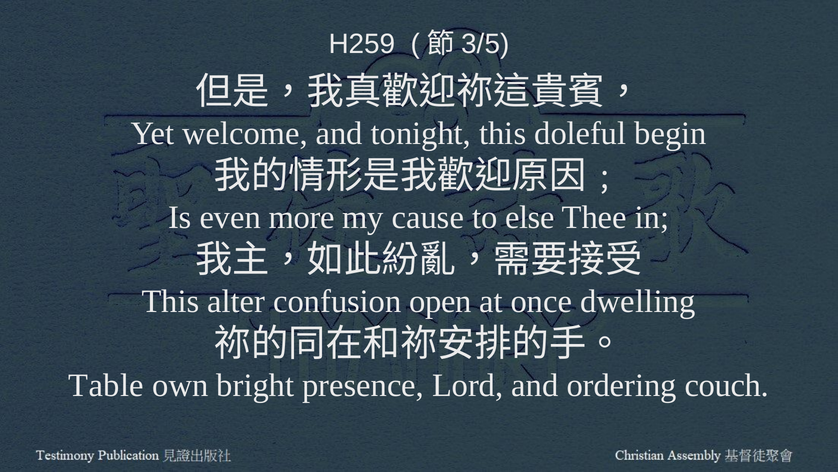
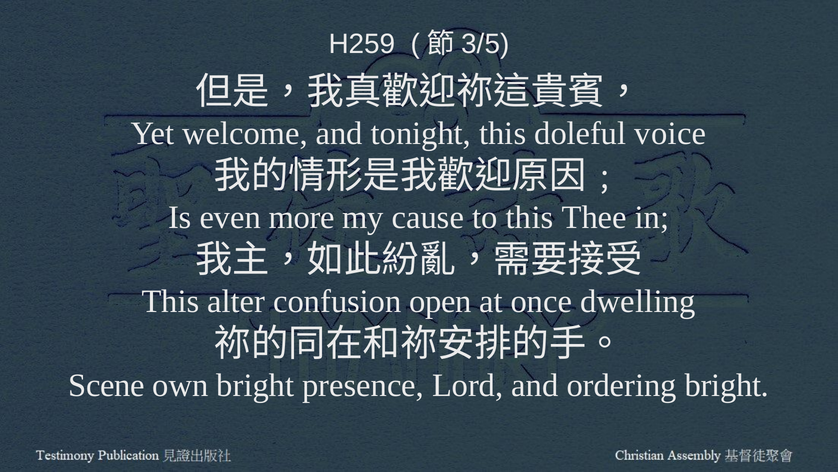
begin: begin -> voice (670, 133)
to else: else -> this (530, 217)
Table: Table -> Scene (106, 385)
ordering couch: couch -> bright (727, 385)
